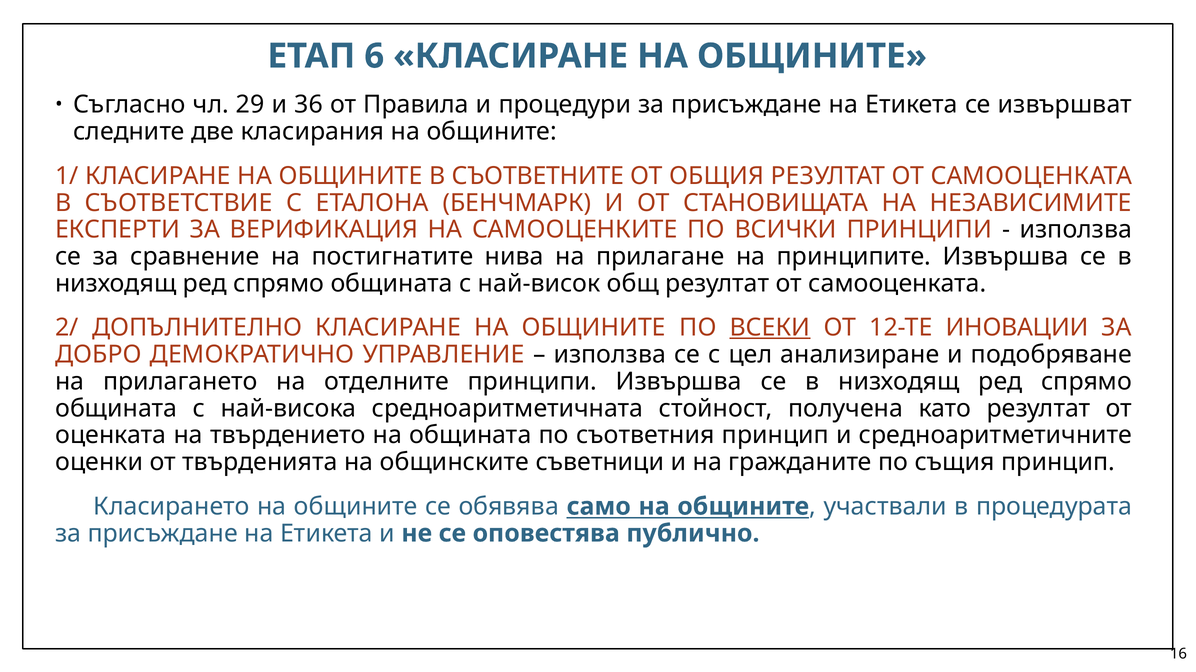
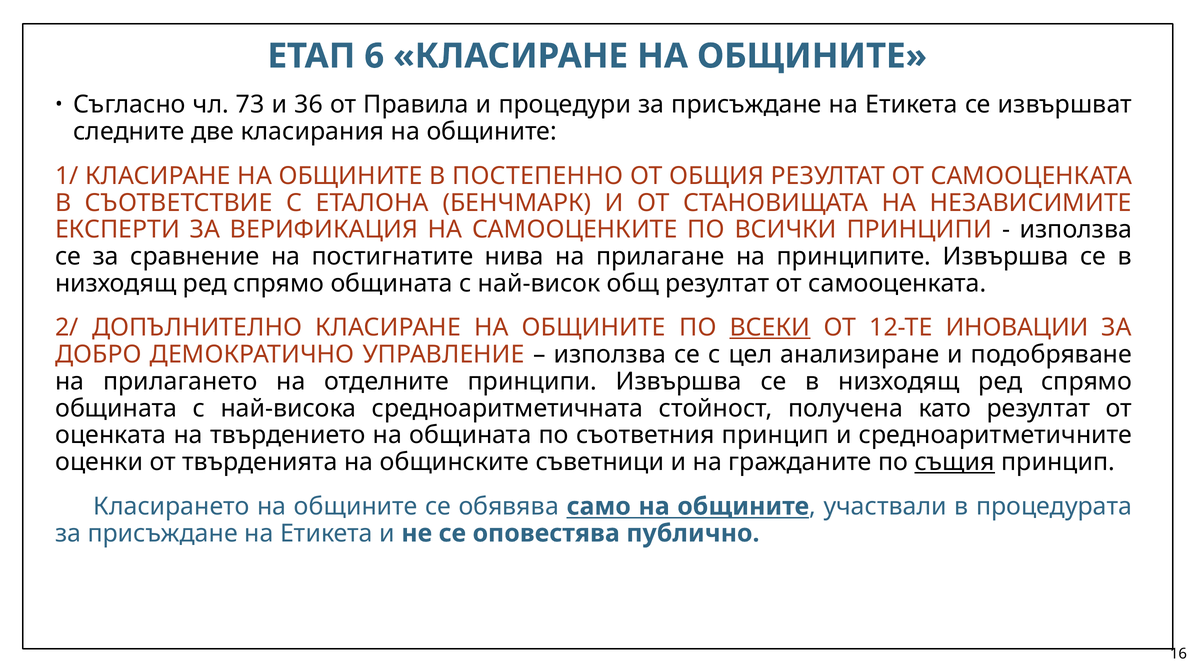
29: 29 -> 73 (250, 105)
СЪОТВЕТНИТЕ: СЪОТВЕТНИТЕ -> ПОСТЕПЕННО (538, 176)
същия underline: none -> present (955, 463)
